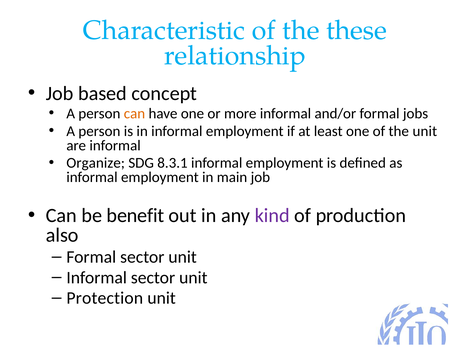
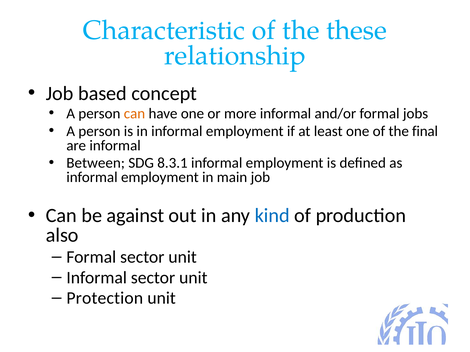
the unit: unit -> final (425, 131)
Organize: Organize -> Between (96, 163)
benefit: benefit -> against (135, 216)
kind colour: purple -> blue (272, 216)
